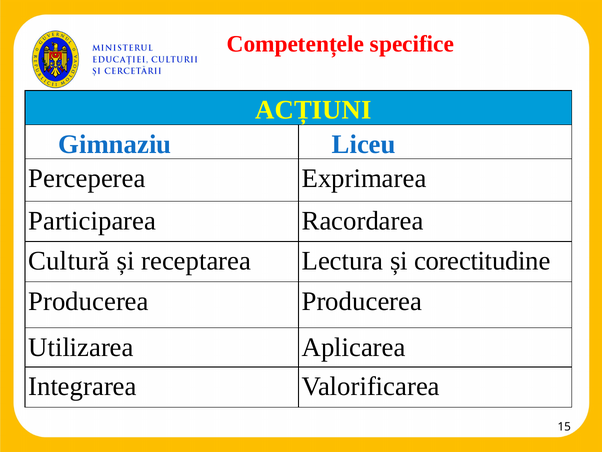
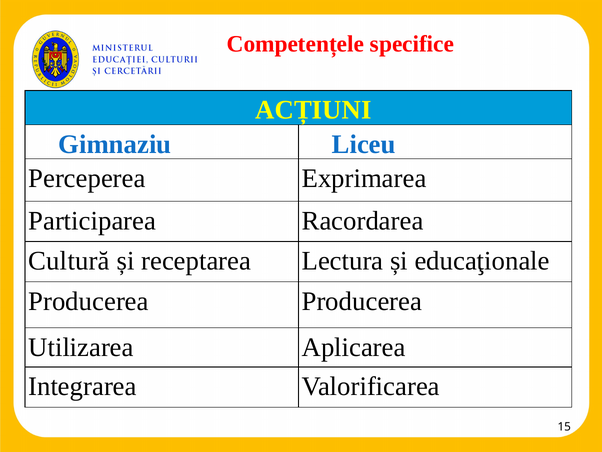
corectitudine: corectitudine -> educaţionale (482, 261)
